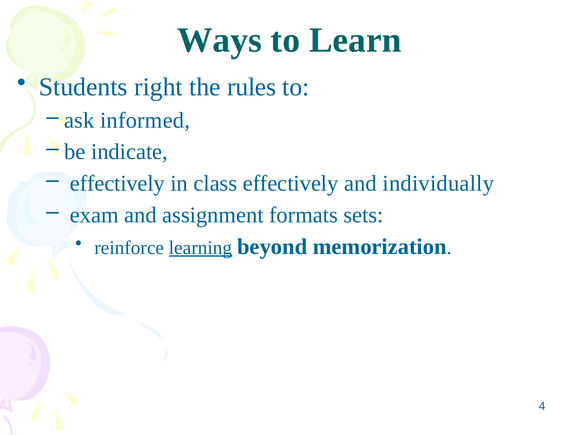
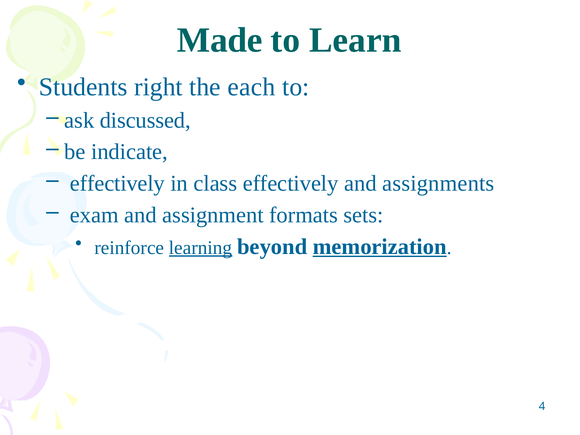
Ways: Ways -> Made (220, 40)
rules: rules -> each (251, 87)
informed: informed -> discussed (145, 120)
individually: individually -> assignments (438, 183)
memorization underline: none -> present (380, 247)
